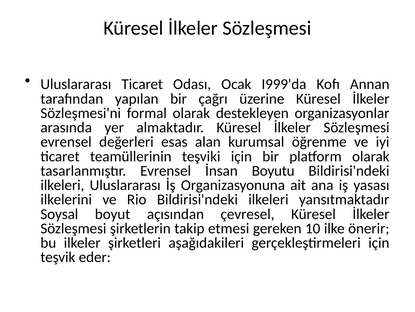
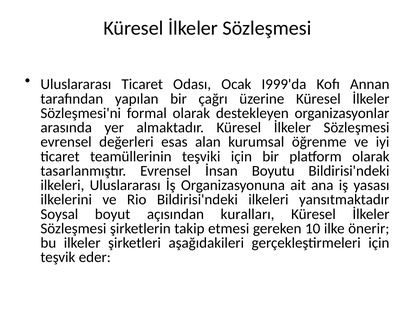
çevresel: çevresel -> kuralları (248, 214)
